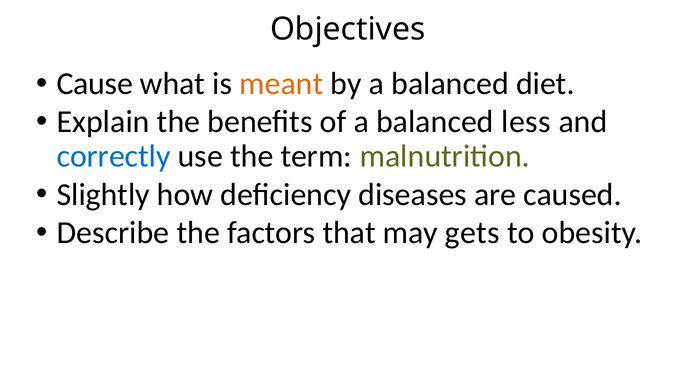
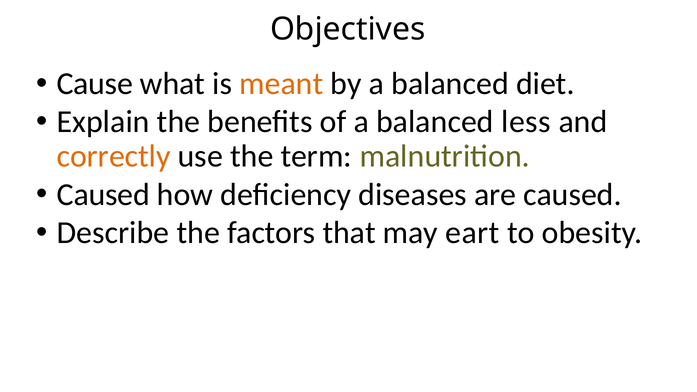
correctly colour: blue -> orange (114, 156)
Slightly: Slightly -> Caused (103, 195)
gets: gets -> eart (472, 233)
